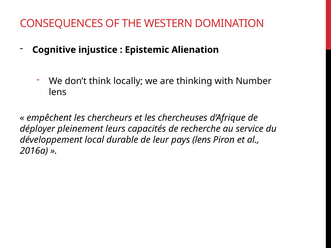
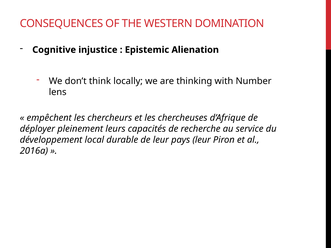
pays lens: lens -> leur (202, 140)
